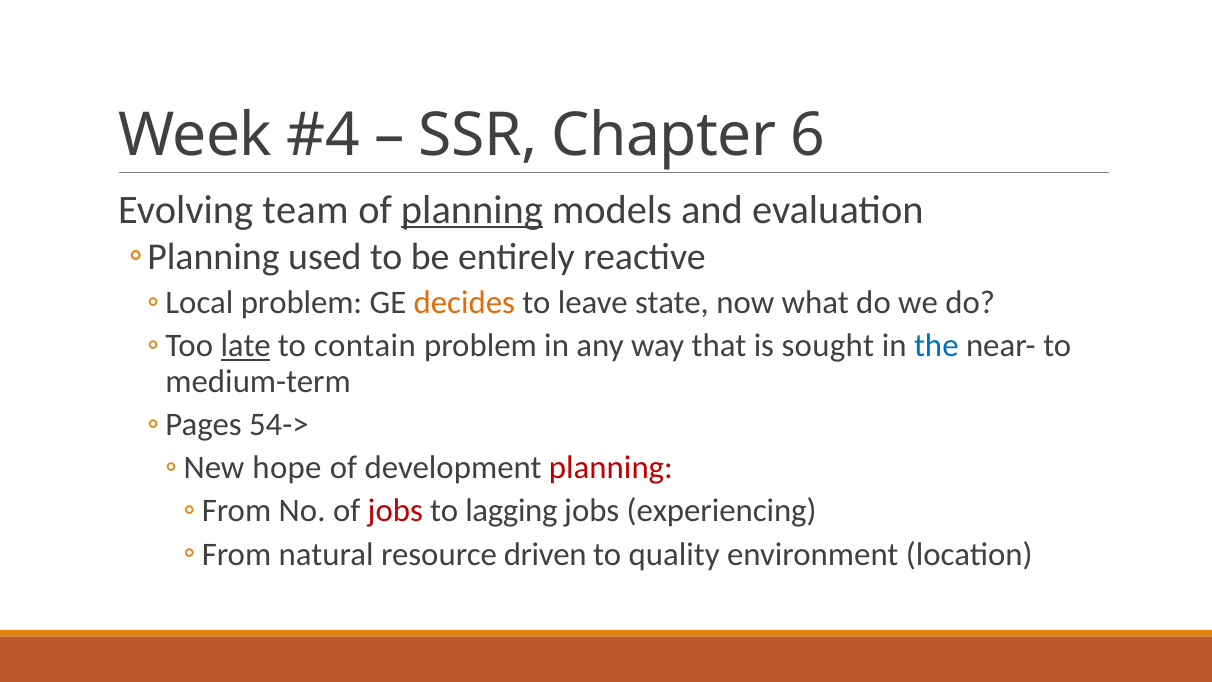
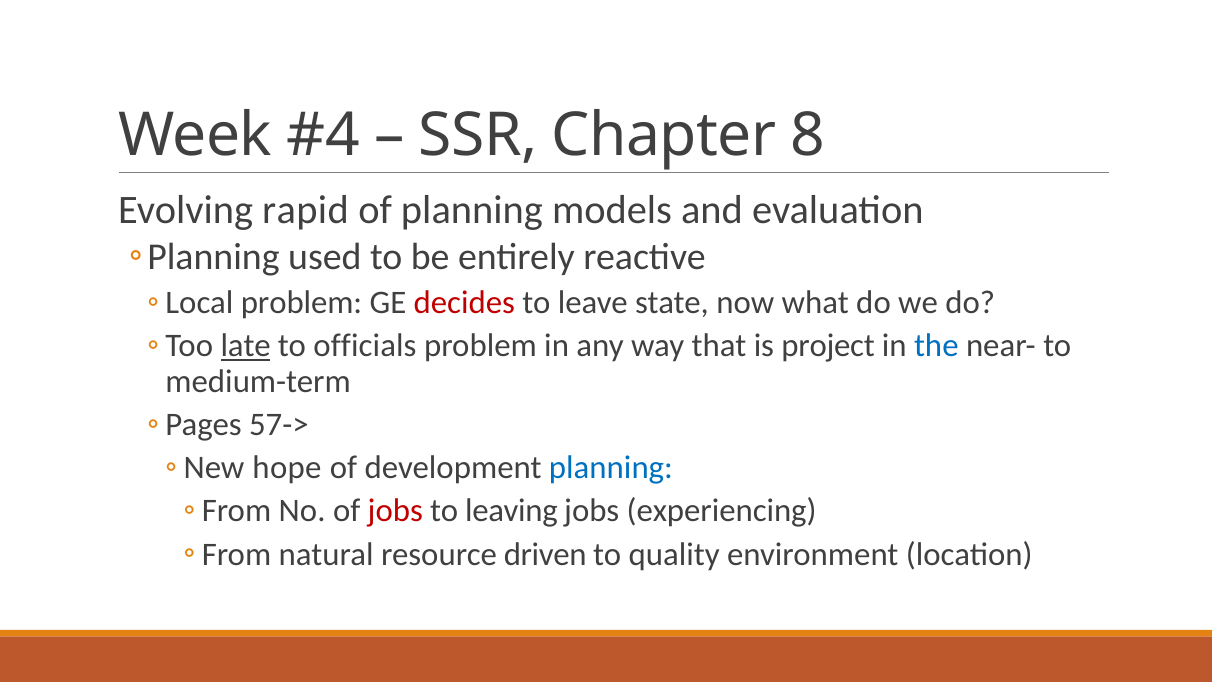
6: 6 -> 8 (808, 136)
team: team -> rapid (306, 210)
planning underline: present -> none (472, 210)
decides colour: orange -> red (464, 303)
contain: contain -> officials (365, 346)
sought: sought -> project (828, 346)
54->: 54-> -> 57-> (279, 425)
planning colour: red -> blue (611, 468)
lagging: lagging -> leaving (511, 511)
